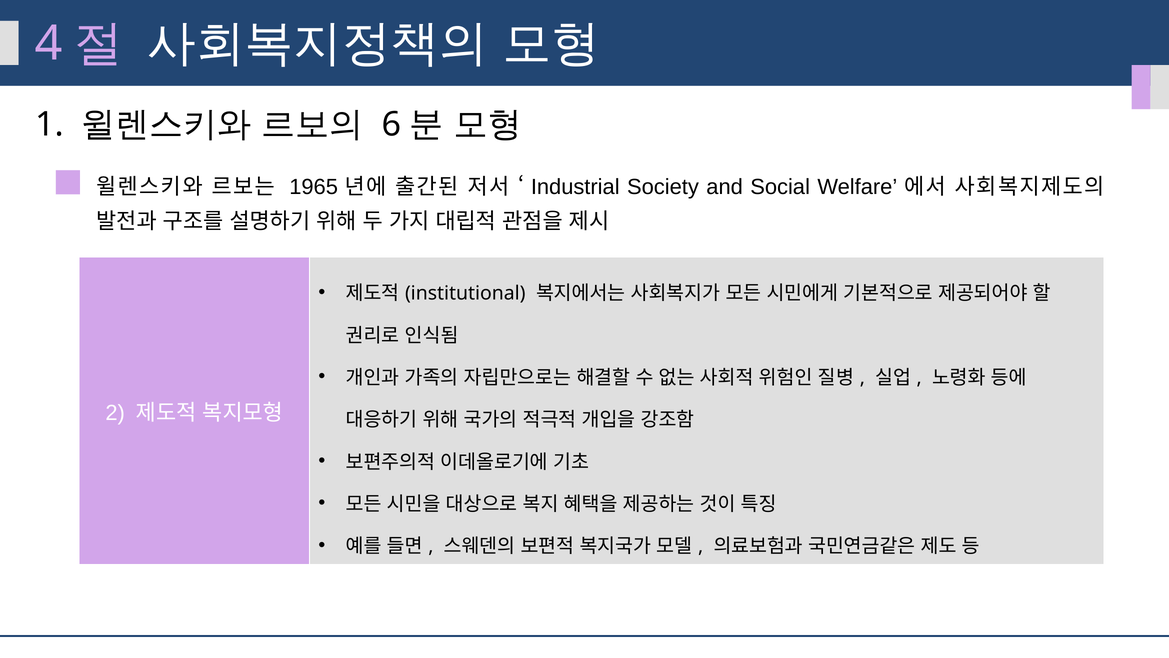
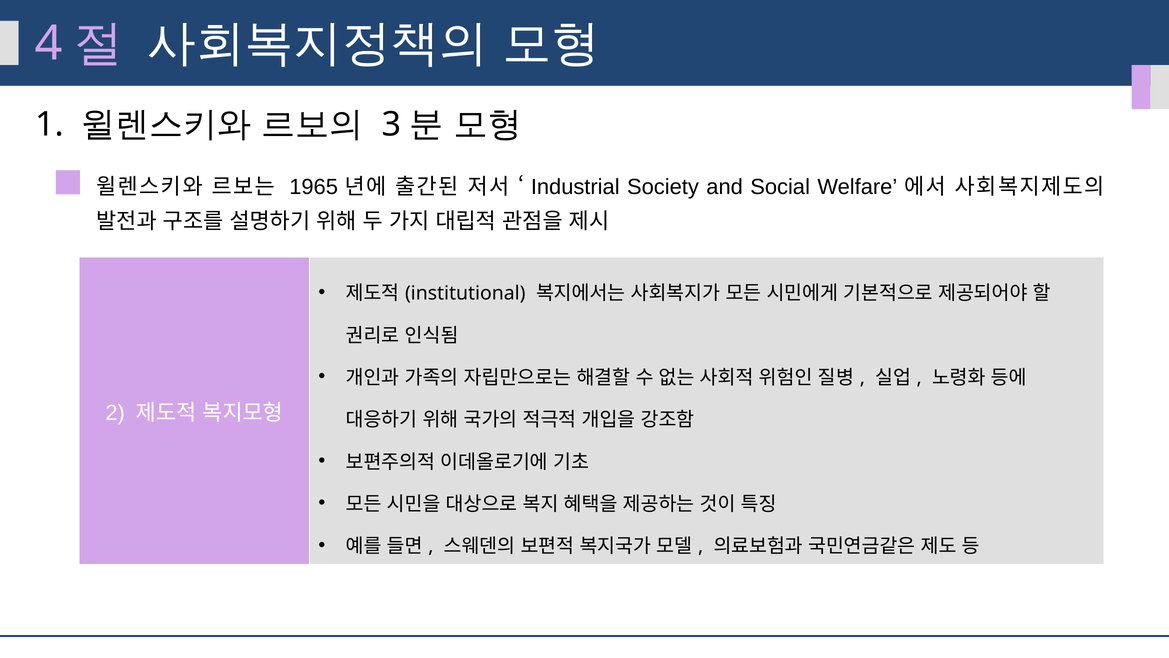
6: 6 -> 3 (392, 124)
